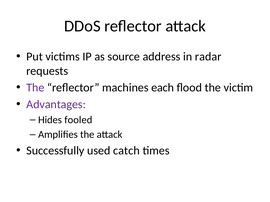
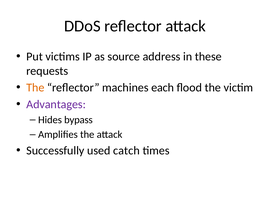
radar: radar -> these (208, 57)
The colour: purple -> orange (35, 88)
fooled: fooled -> bypass (78, 120)
